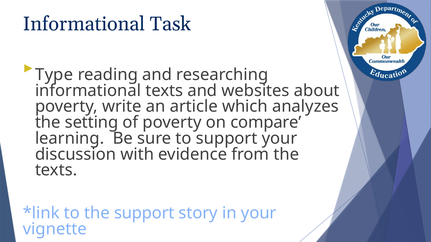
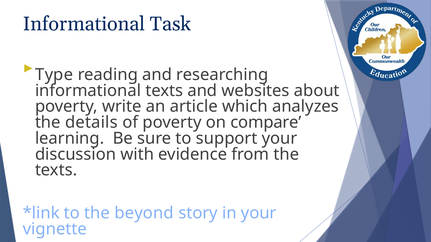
setting: setting -> details (91, 123)
the support: support -> beyond (144, 213)
